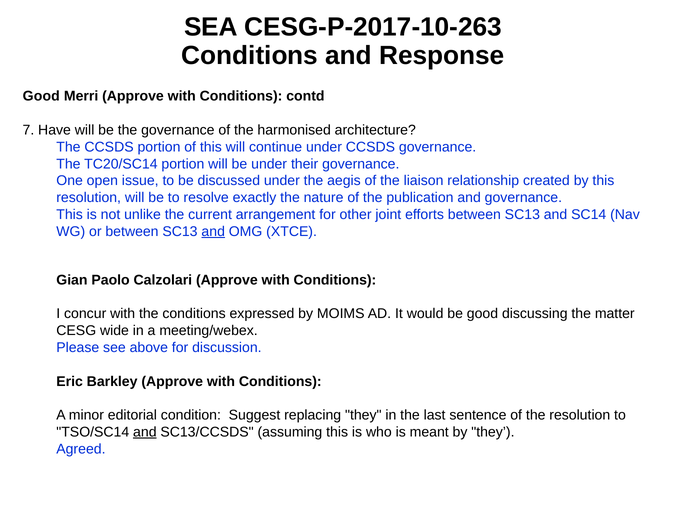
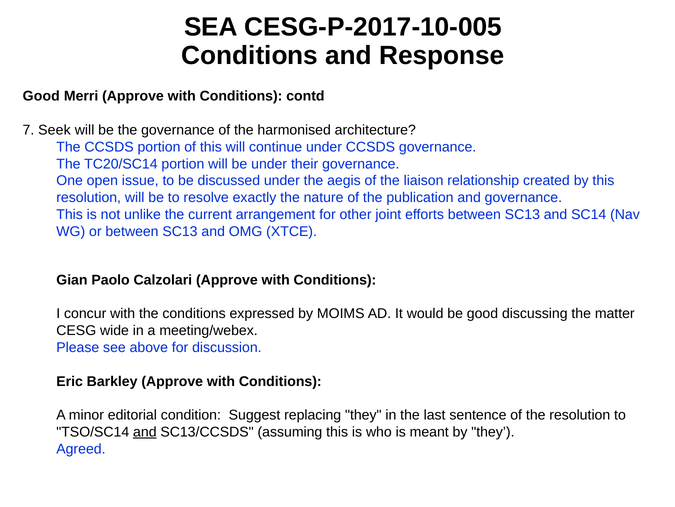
CESG-P-2017-10-263: CESG-P-2017-10-263 -> CESG-P-2017-10-005 (373, 27)
Have: Have -> Seek (54, 130)
and underline: present -> none (213, 231)
